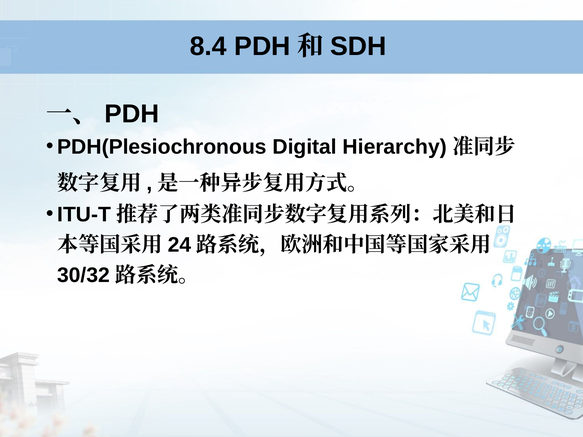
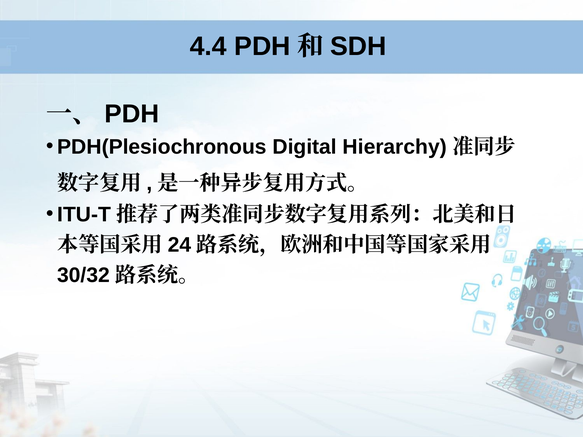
8.4: 8.4 -> 4.4 (208, 46)
